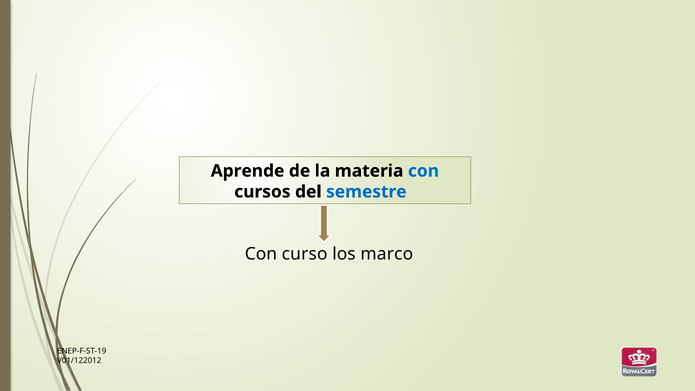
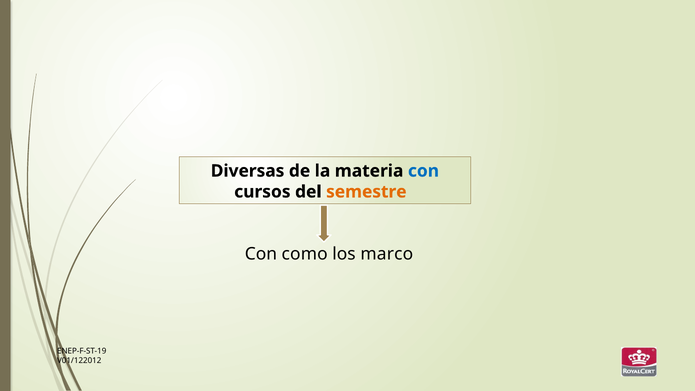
Aprende: Aprende -> Diversas (248, 171)
semestre colour: blue -> orange (366, 192)
curso: curso -> como (305, 254)
